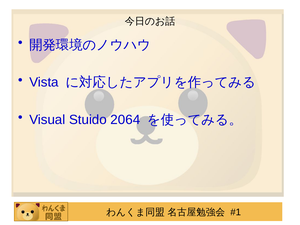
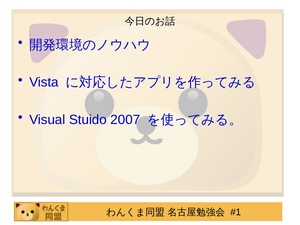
2064: 2064 -> 2007 (125, 120)
